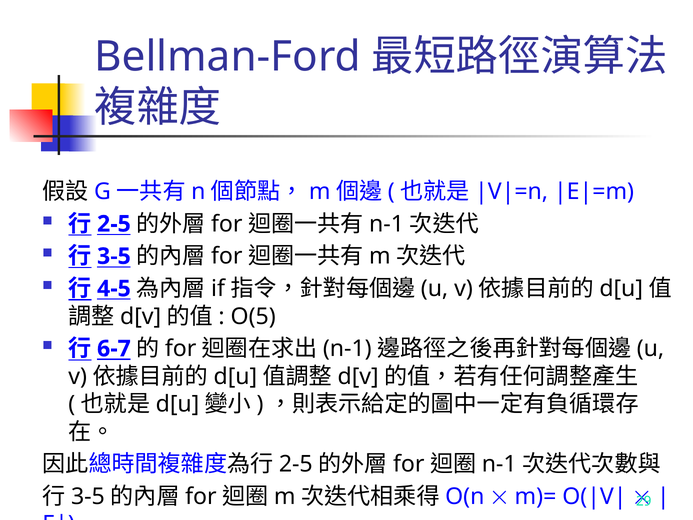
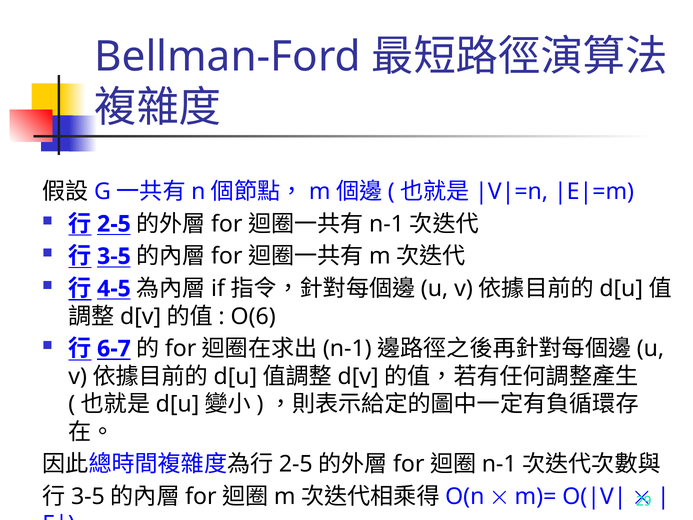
O(5: O(5 -> O(6 (253, 316)
